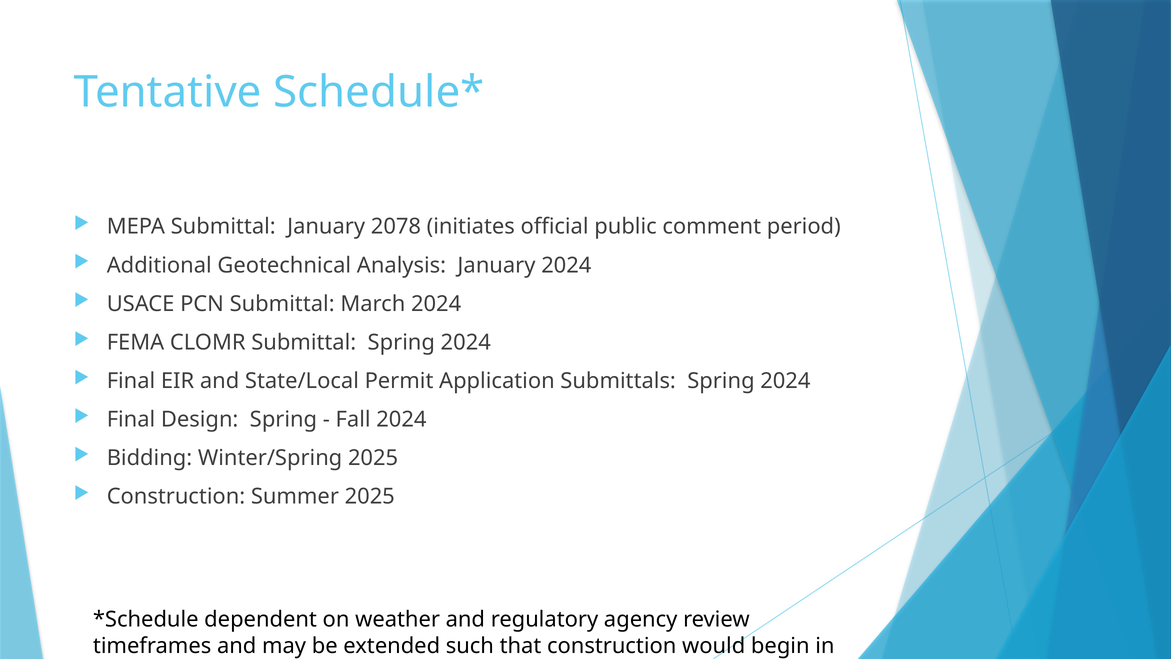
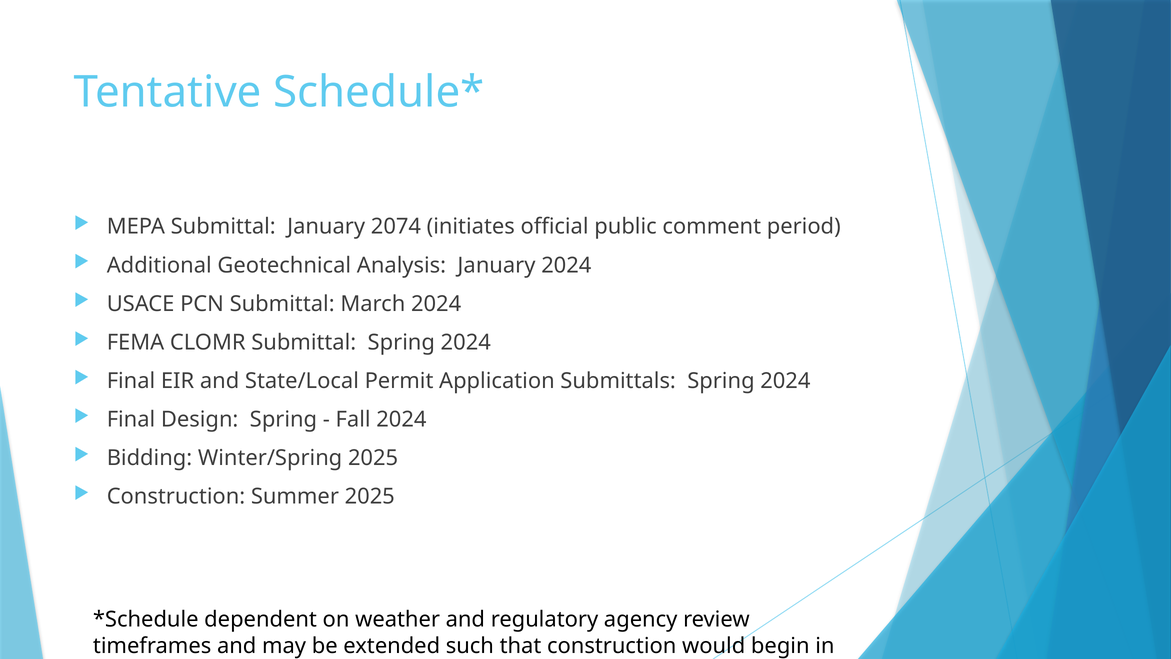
2078: 2078 -> 2074 (396, 227)
